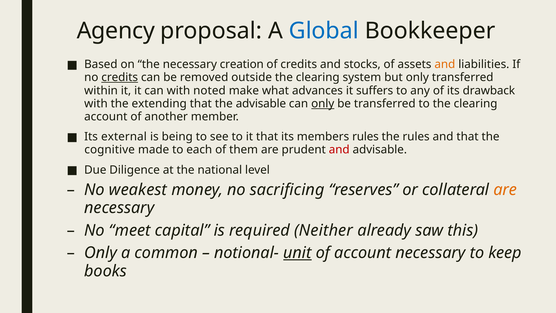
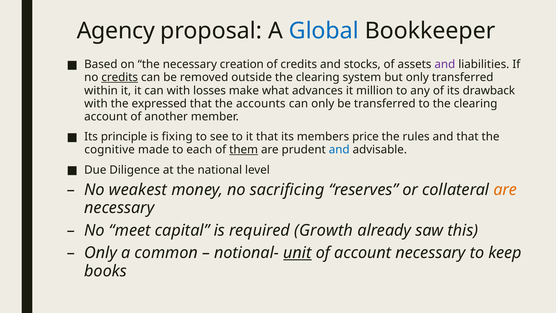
and colour: orange -> purple (445, 64)
noted: noted -> losses (210, 90)
suffers: suffers -> million (375, 90)
extending: extending -> expressed (159, 104)
the advisable: advisable -> accounts (261, 104)
only underline: present -> none (323, 104)
external: external -> principle (124, 137)
being: being -> fixing (177, 137)
members rules: rules -> price (365, 137)
them underline: none -> present (244, 150)
and colour: red -> blue (339, 150)
Neither: Neither -> Growth (324, 230)
